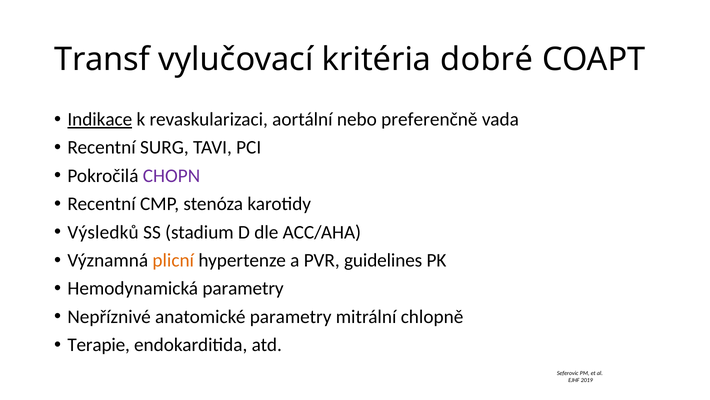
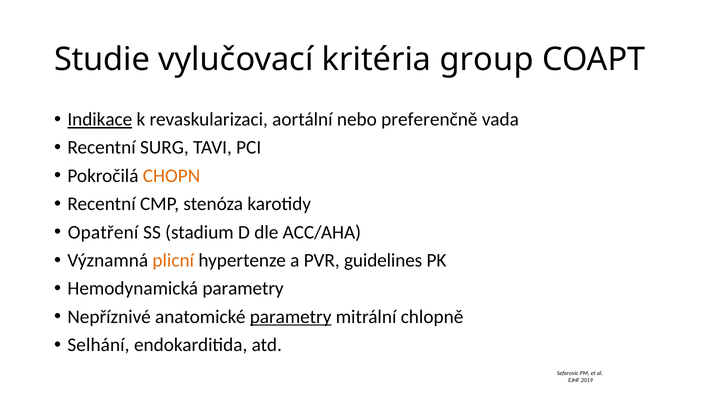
Transf: Transf -> Studie (102, 60)
dobré: dobré -> group (487, 60)
CHOPN colour: purple -> orange (171, 176)
Výsledků: Výsledků -> Opatření (103, 232)
parametry underline: none -> present (291, 316)
Terapie: Terapie -> Selhání (98, 344)
